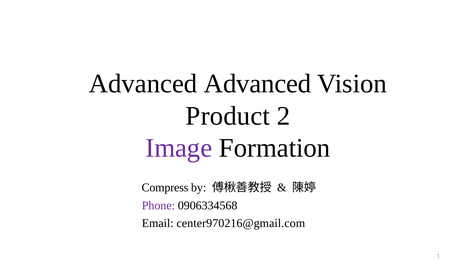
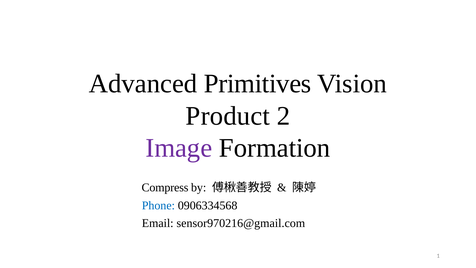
Advanced Advanced: Advanced -> Primitives (258, 84)
Phone colour: purple -> blue (158, 205)
center970216@gmail.com: center970216@gmail.com -> sensor970216@gmail.com (241, 223)
